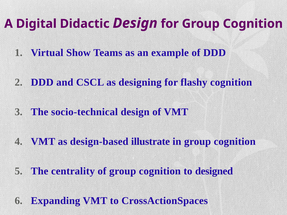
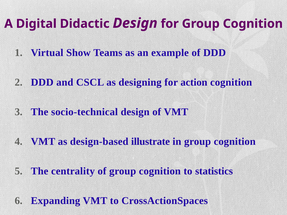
flashy: flashy -> action (194, 82)
designed: designed -> statistics (214, 171)
